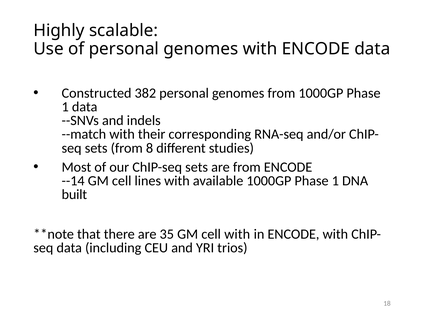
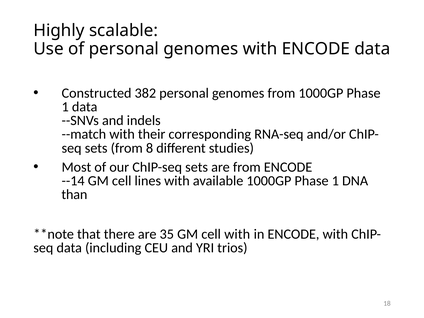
built: built -> than (74, 195)
